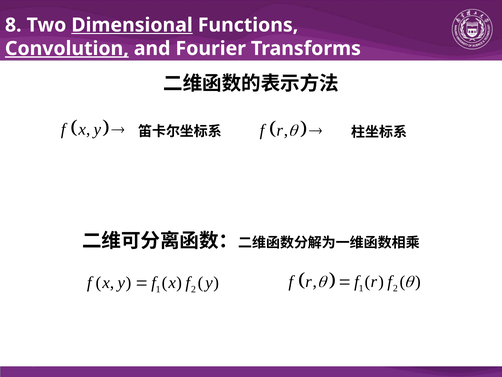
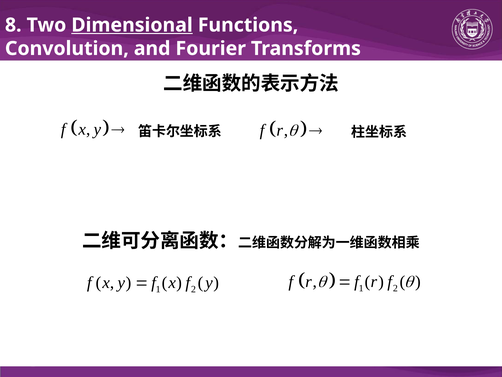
Convolution underline: present -> none (67, 48)
